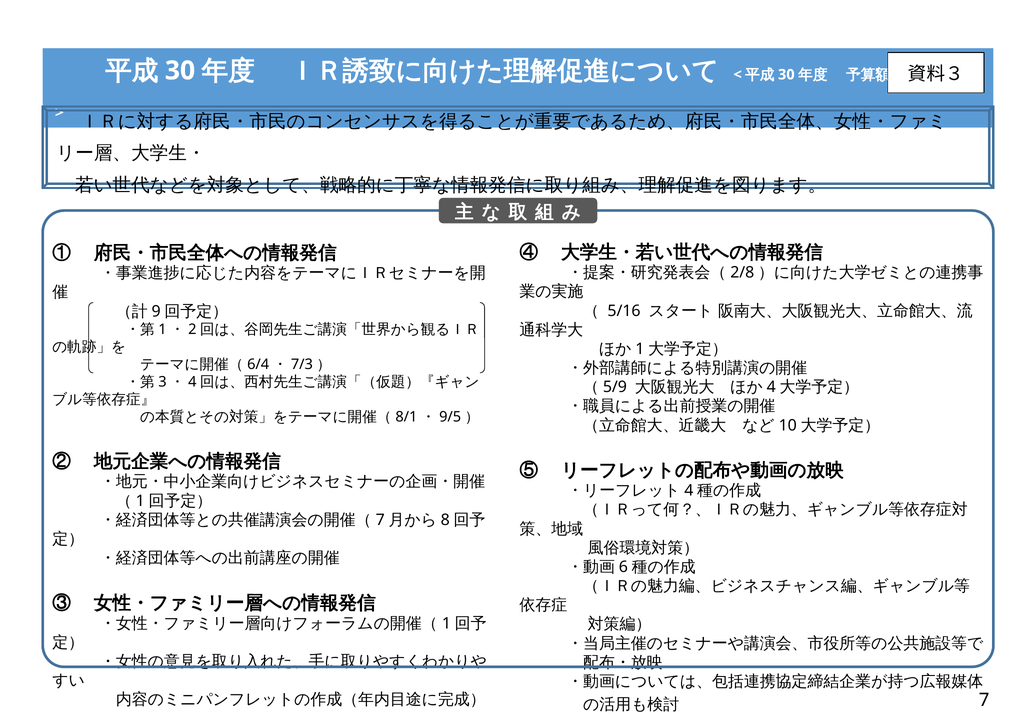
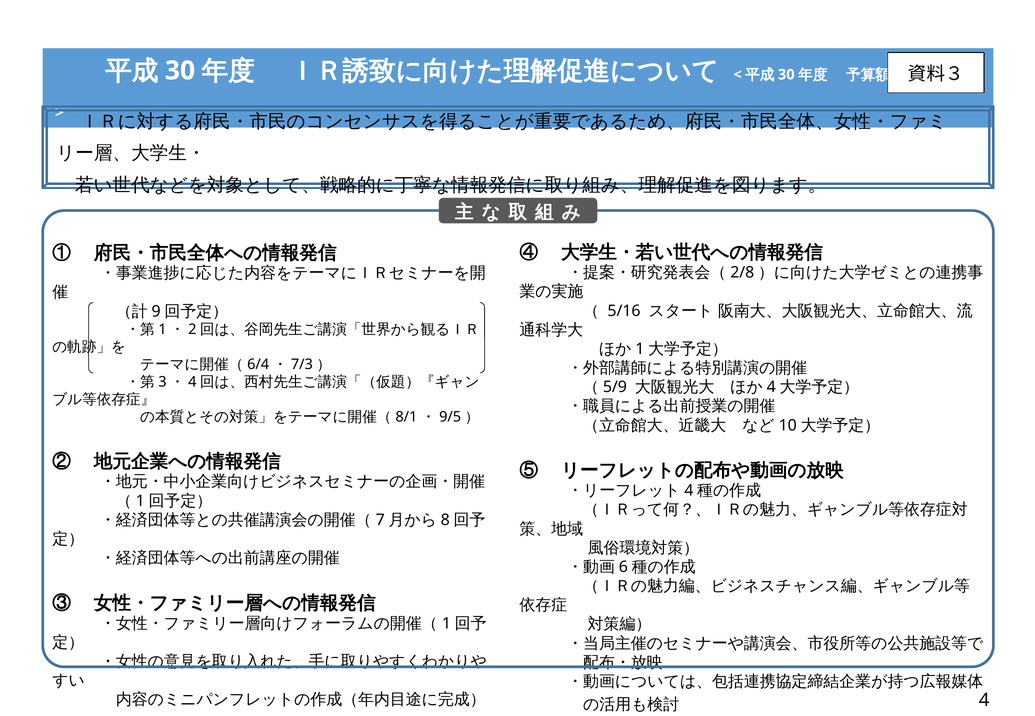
7: 7 -> 4 (984, 701)
